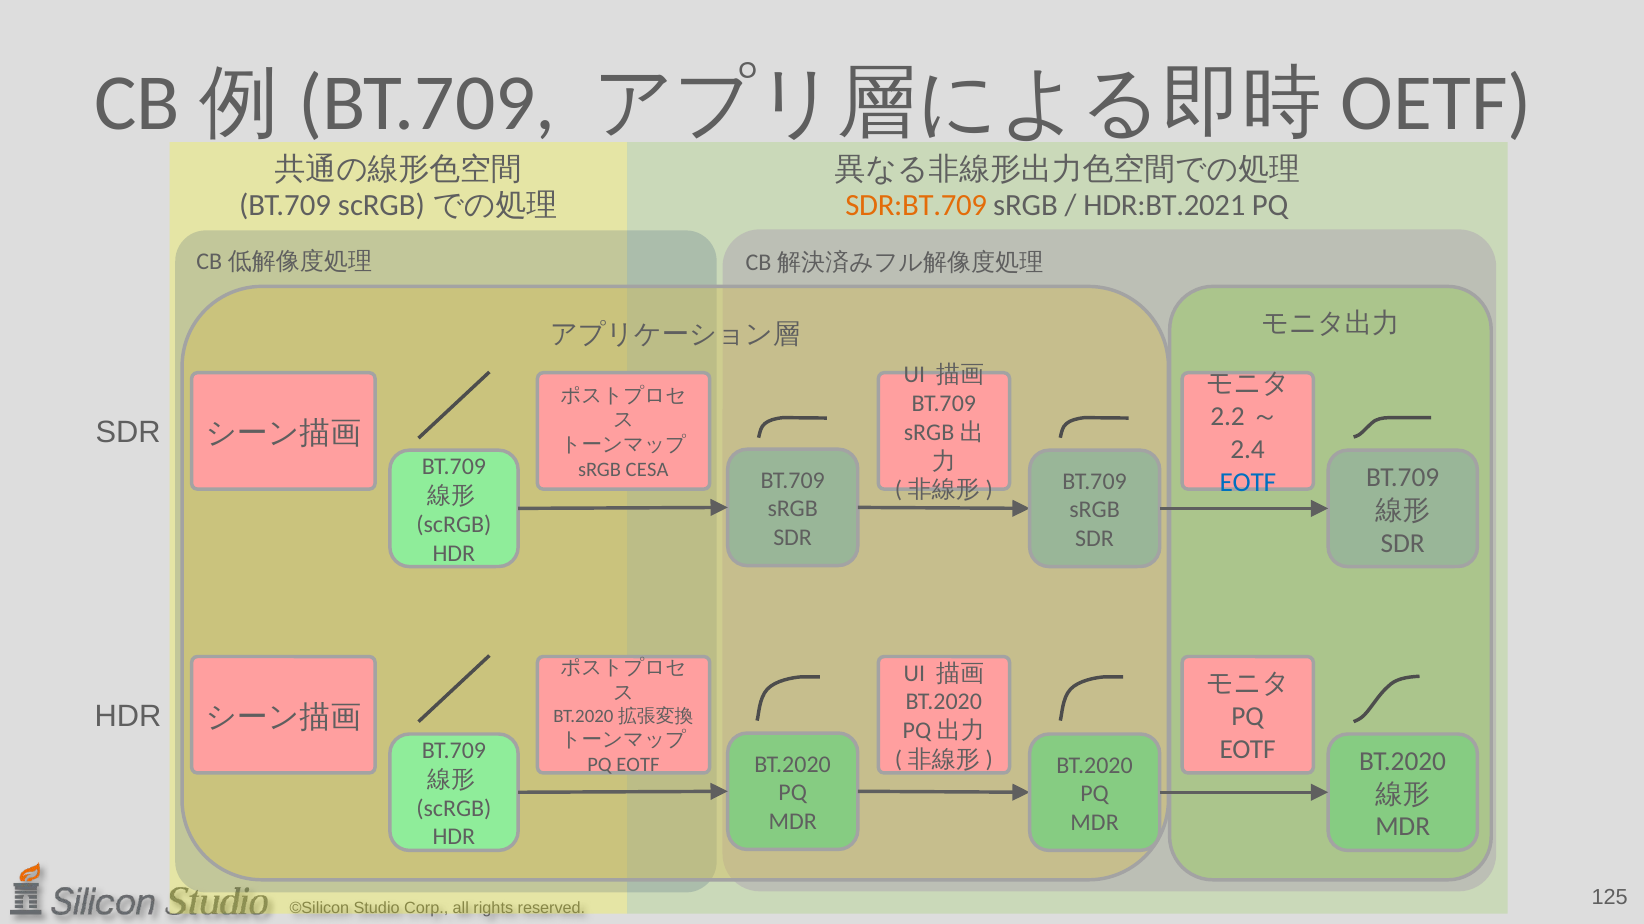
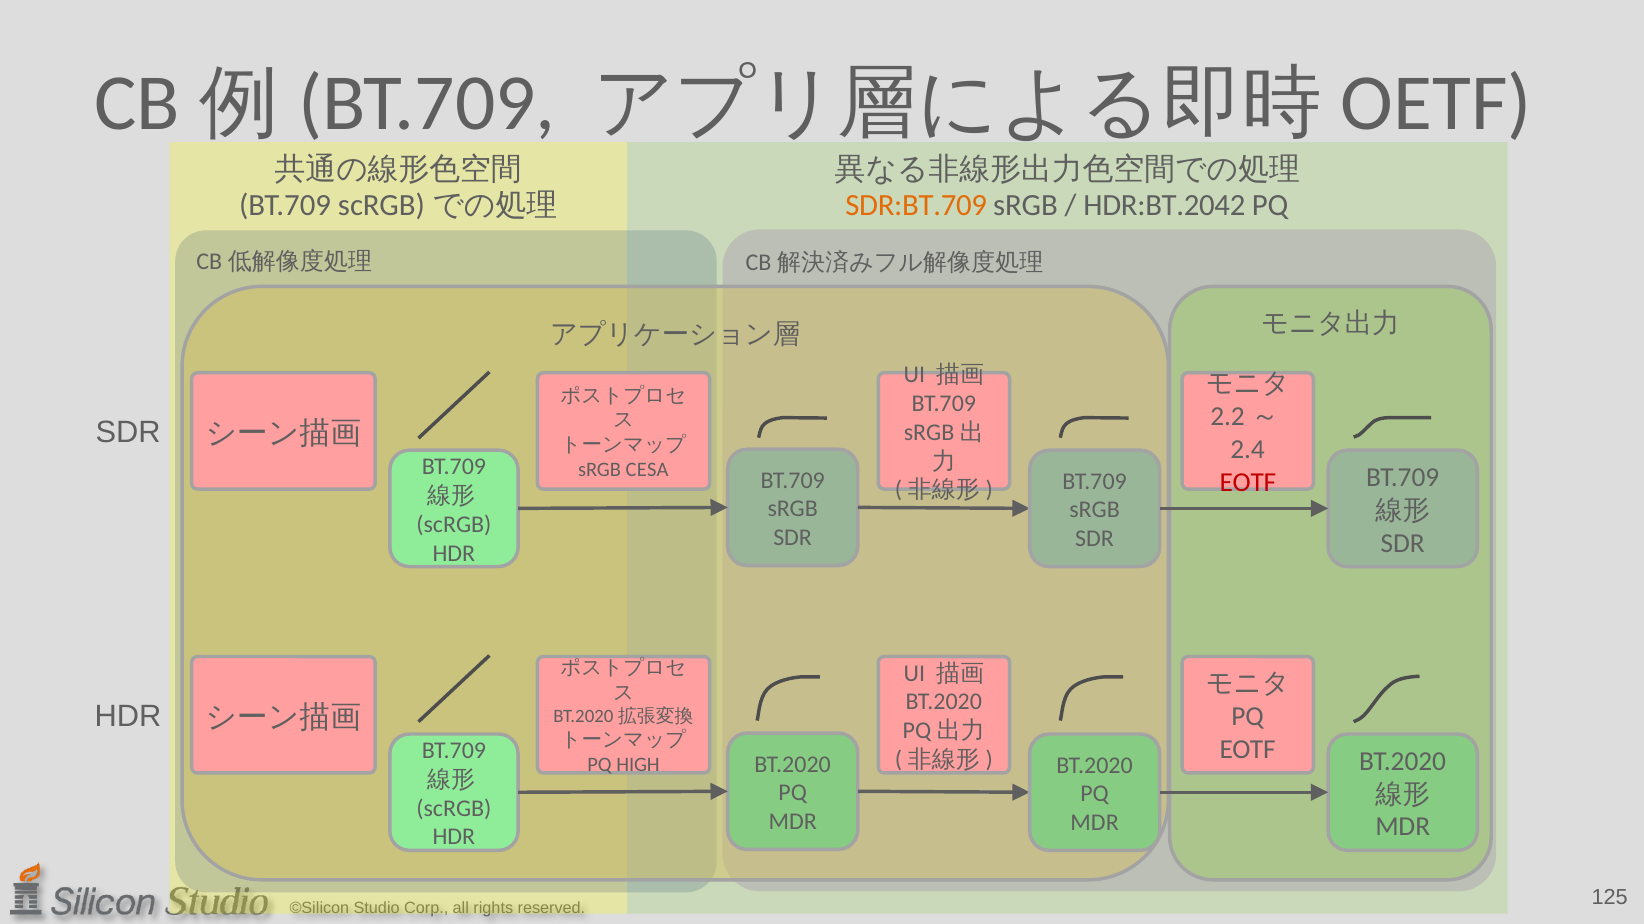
HDR:BT.2021: HDR:BT.2021 -> HDR:BT.2042 (1164, 206)
EOTF colour: blue -> red (1248, 482)
EOTF: EOTF -> HIGH (638, 765)
